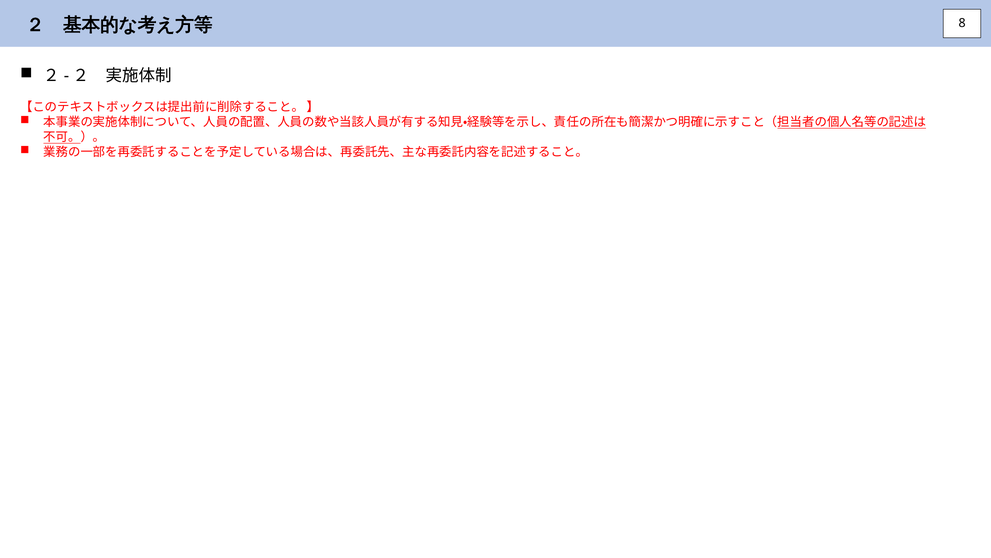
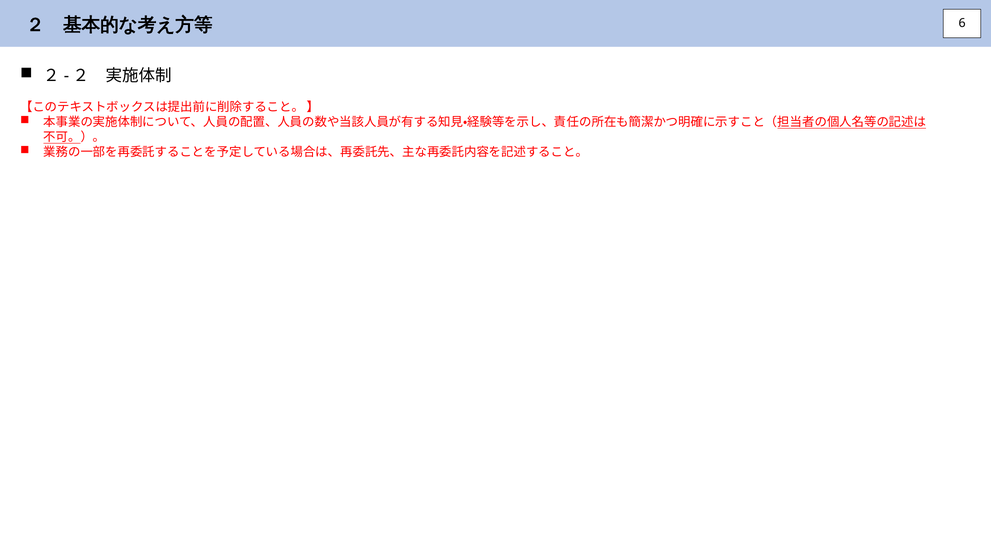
8: 8 -> 6 (962, 23)
